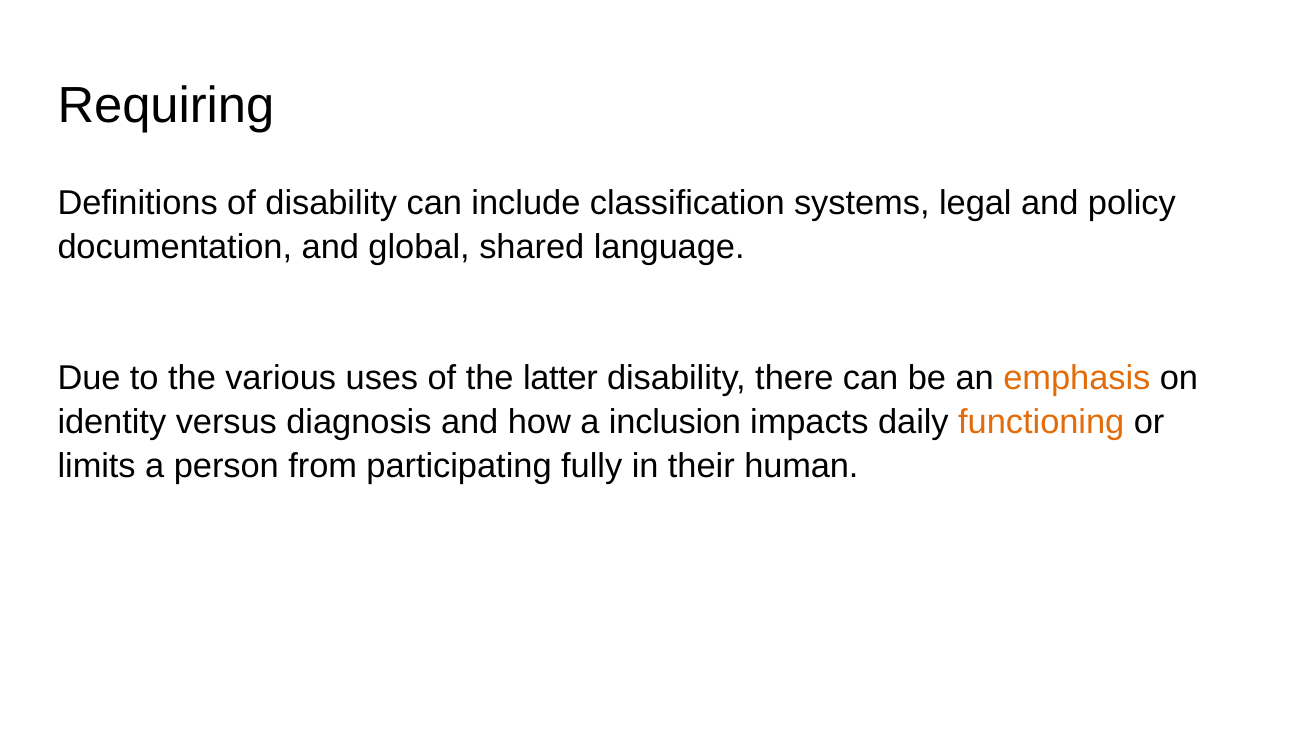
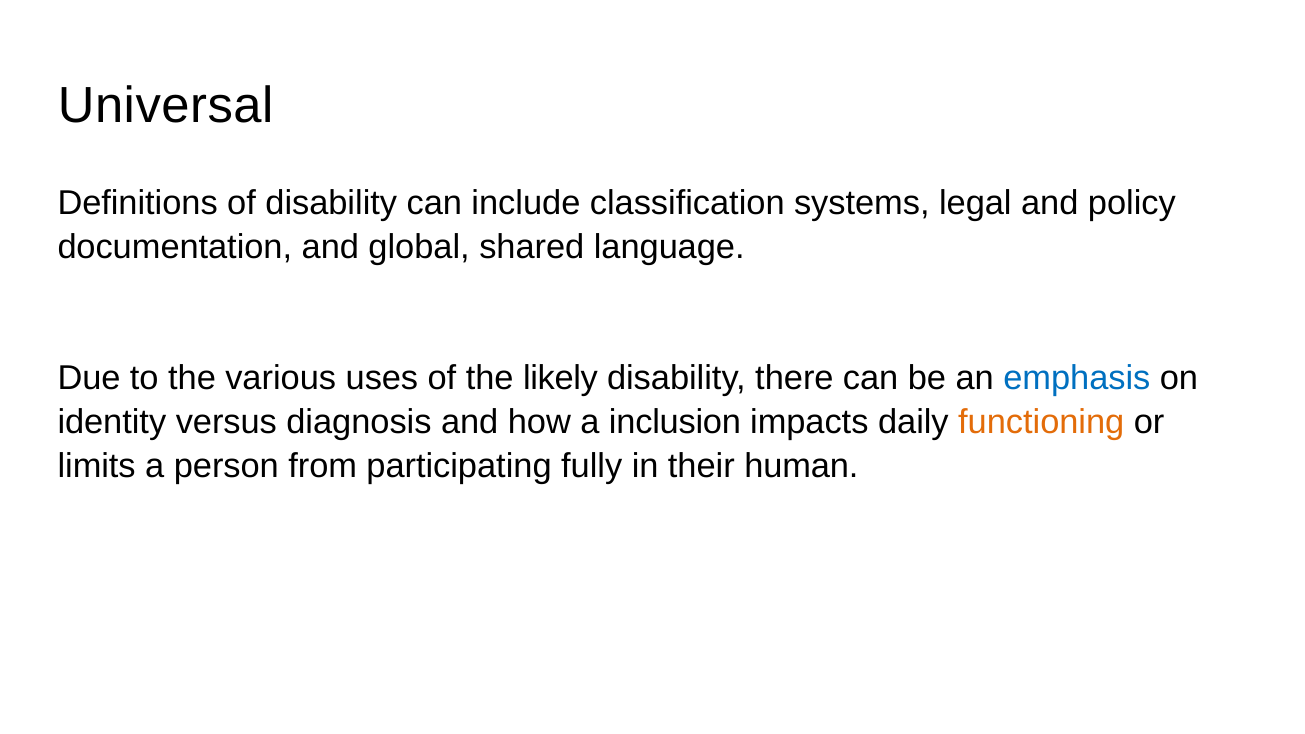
Requiring: Requiring -> Universal (166, 106)
latter: latter -> likely (560, 378)
emphasis colour: orange -> blue (1077, 378)
